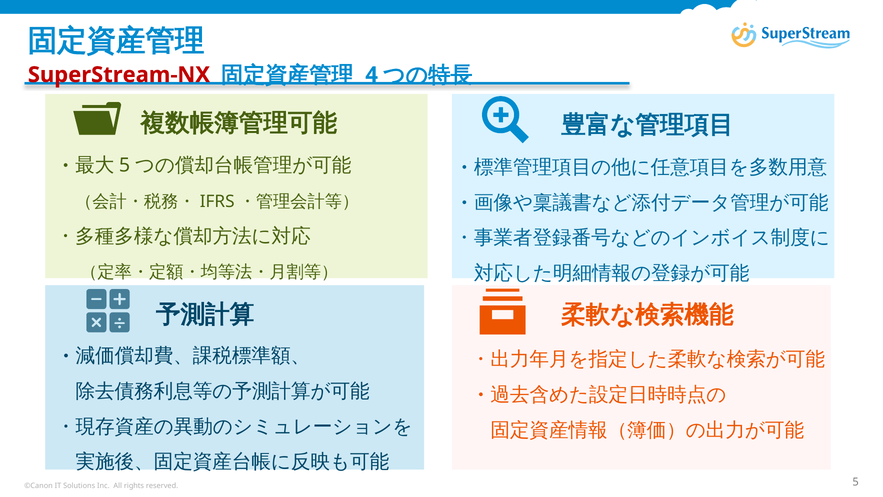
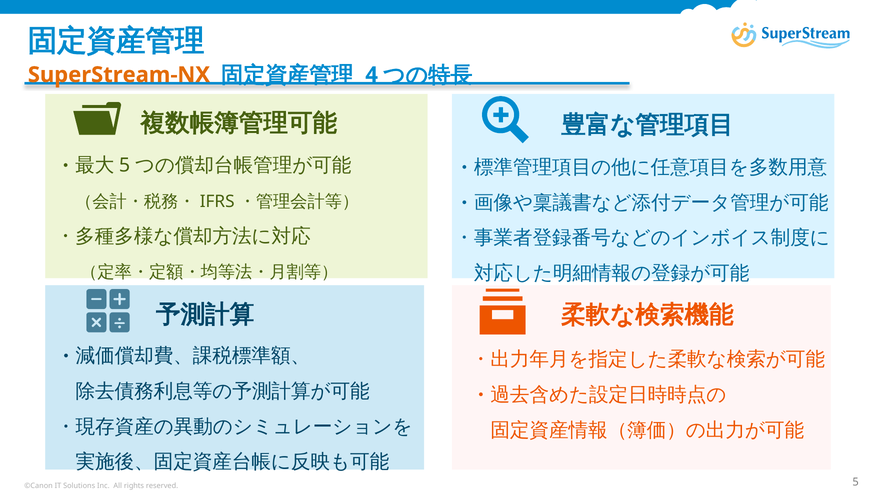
SuperStream-NX colour: red -> orange (119, 75)
